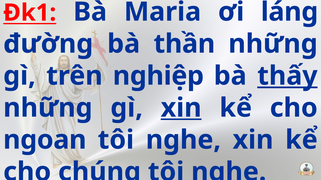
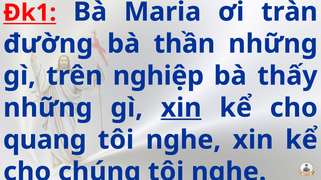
láng: láng -> tràn (289, 12)
thấy underline: present -> none (287, 76)
ngoan: ngoan -> quang (45, 140)
